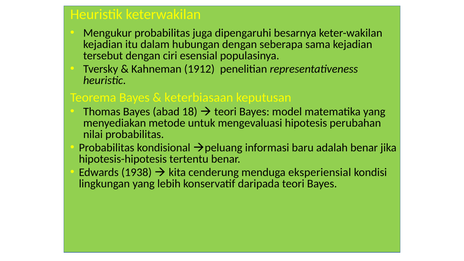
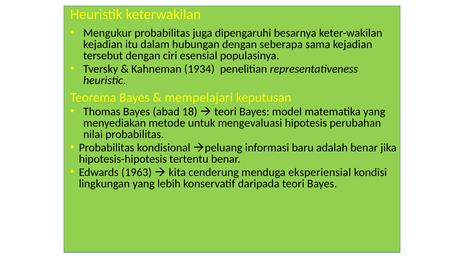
1912: 1912 -> 1934 (199, 69)
keterbiasaan: keterbiasaan -> mempelajari (199, 97)
1938: 1938 -> 1963 (137, 172)
